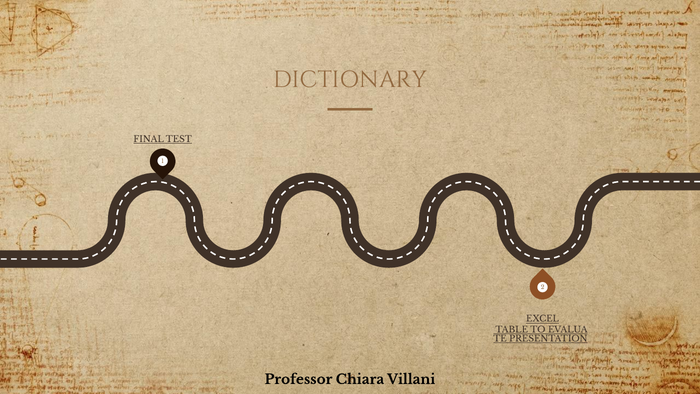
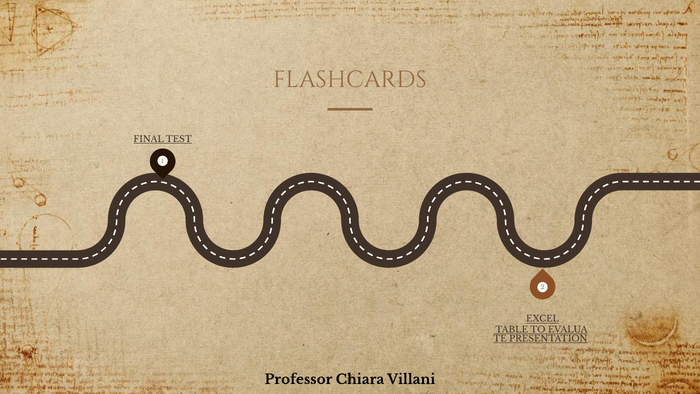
DICTIONARY: DICTIONARY -> FLASHCARDS (350, 80)
